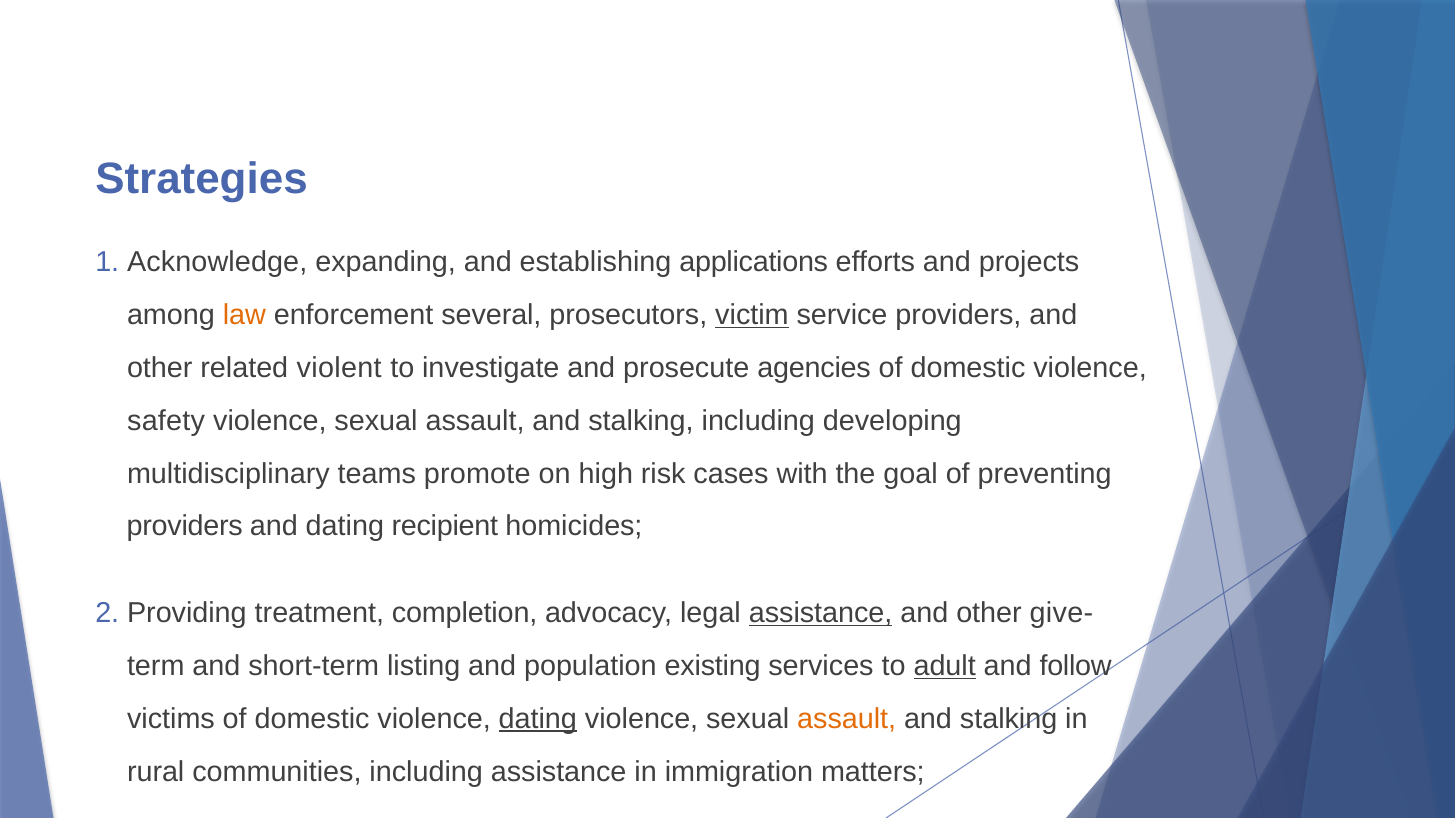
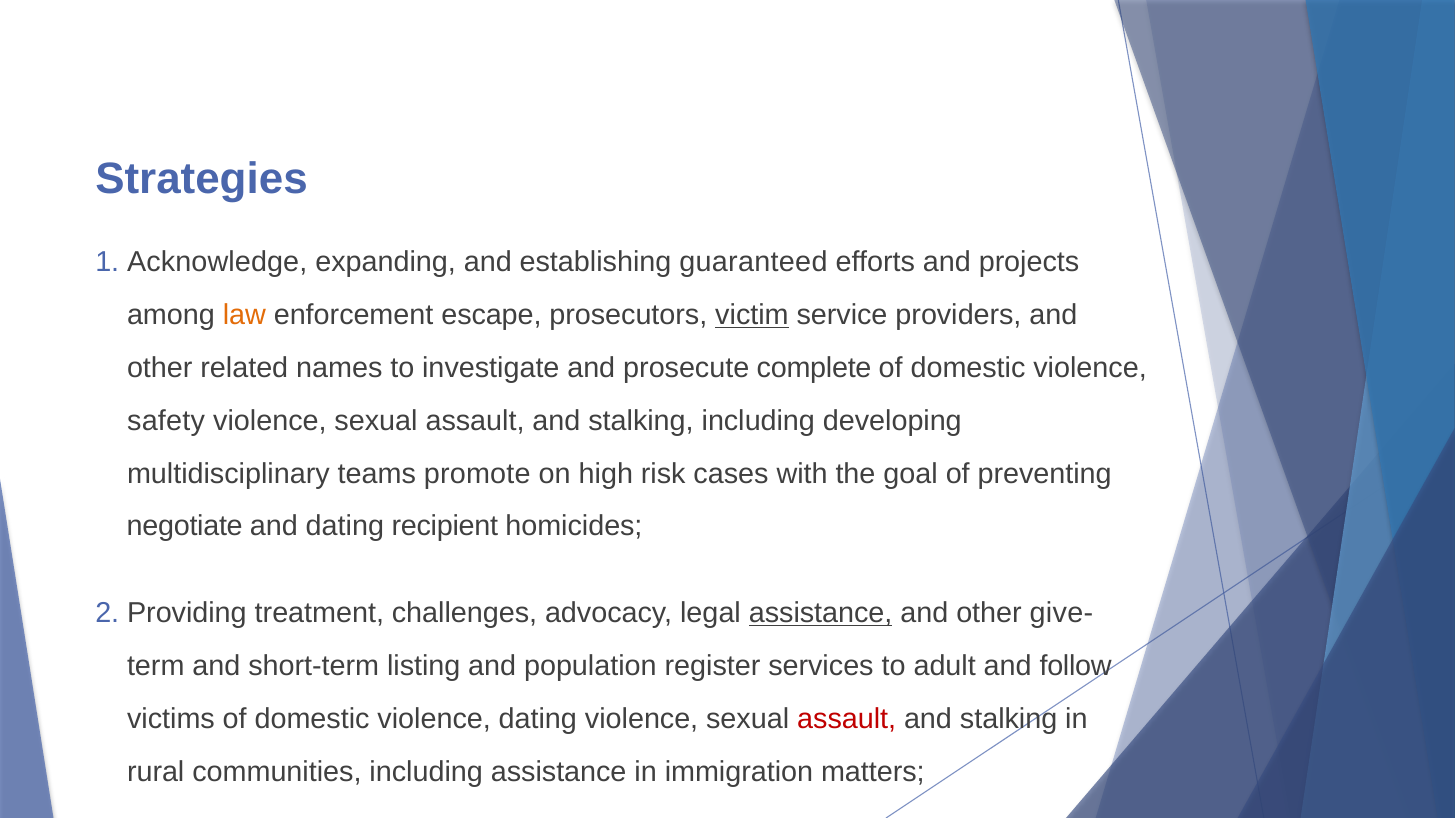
applications: applications -> guaranteed (753, 262)
several: several -> escape (491, 315)
violent: violent -> names (339, 368)
agencies: agencies -> complete (814, 368)
providers: providers -> negotiate (185, 527)
completion: completion -> challenges (465, 614)
existing: existing -> register (713, 666)
adult underline: present -> none (945, 666)
dating underline: present -> none (538, 719)
assault colour: orange -> red (847, 719)
